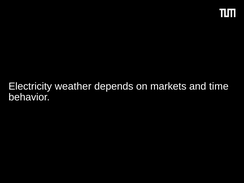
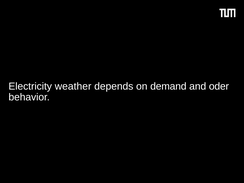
markets: markets -> demand (168, 86)
time: time -> oder (219, 86)
